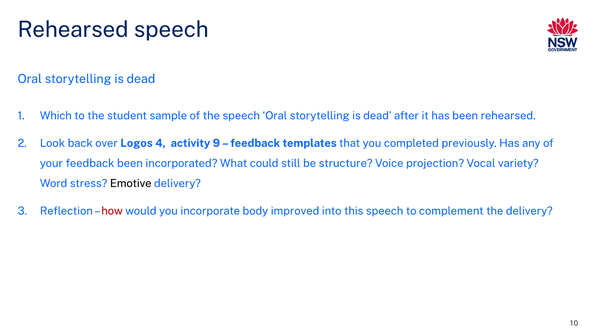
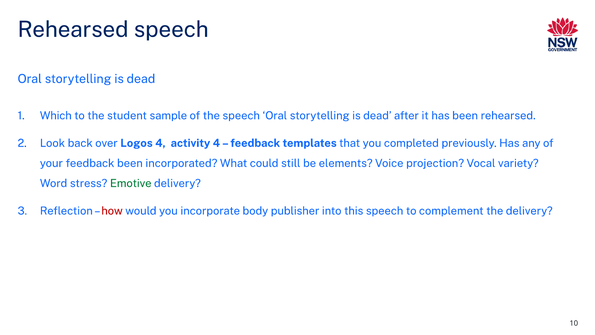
activity 9: 9 -> 4 (216, 143)
structure: structure -> elements (346, 163)
Emotive colour: black -> green (131, 183)
improved: improved -> publisher (295, 211)
